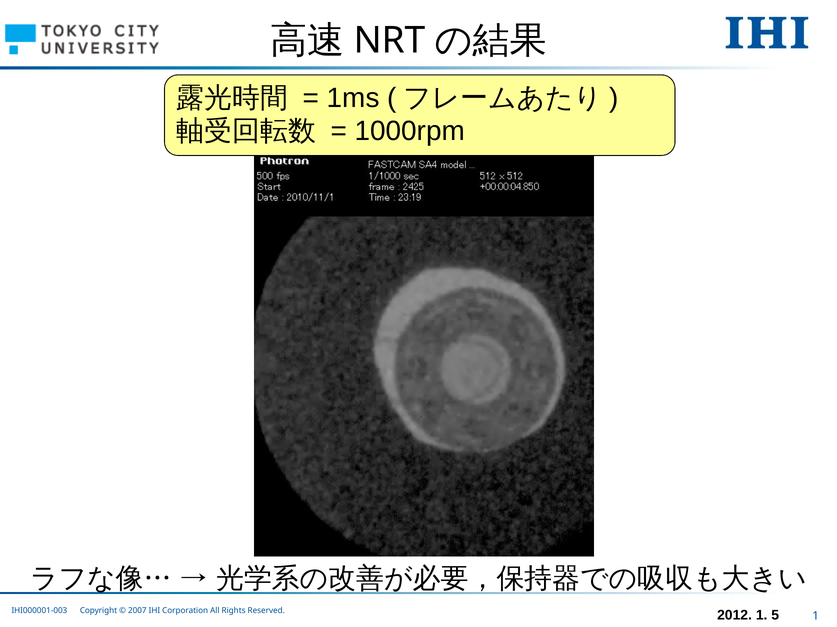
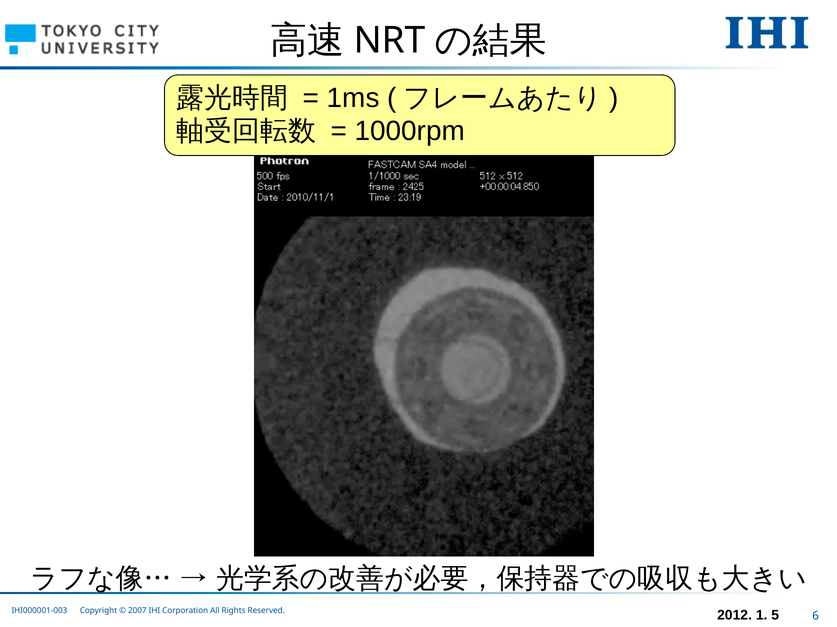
1: 1 -> 6 (816, 617)
